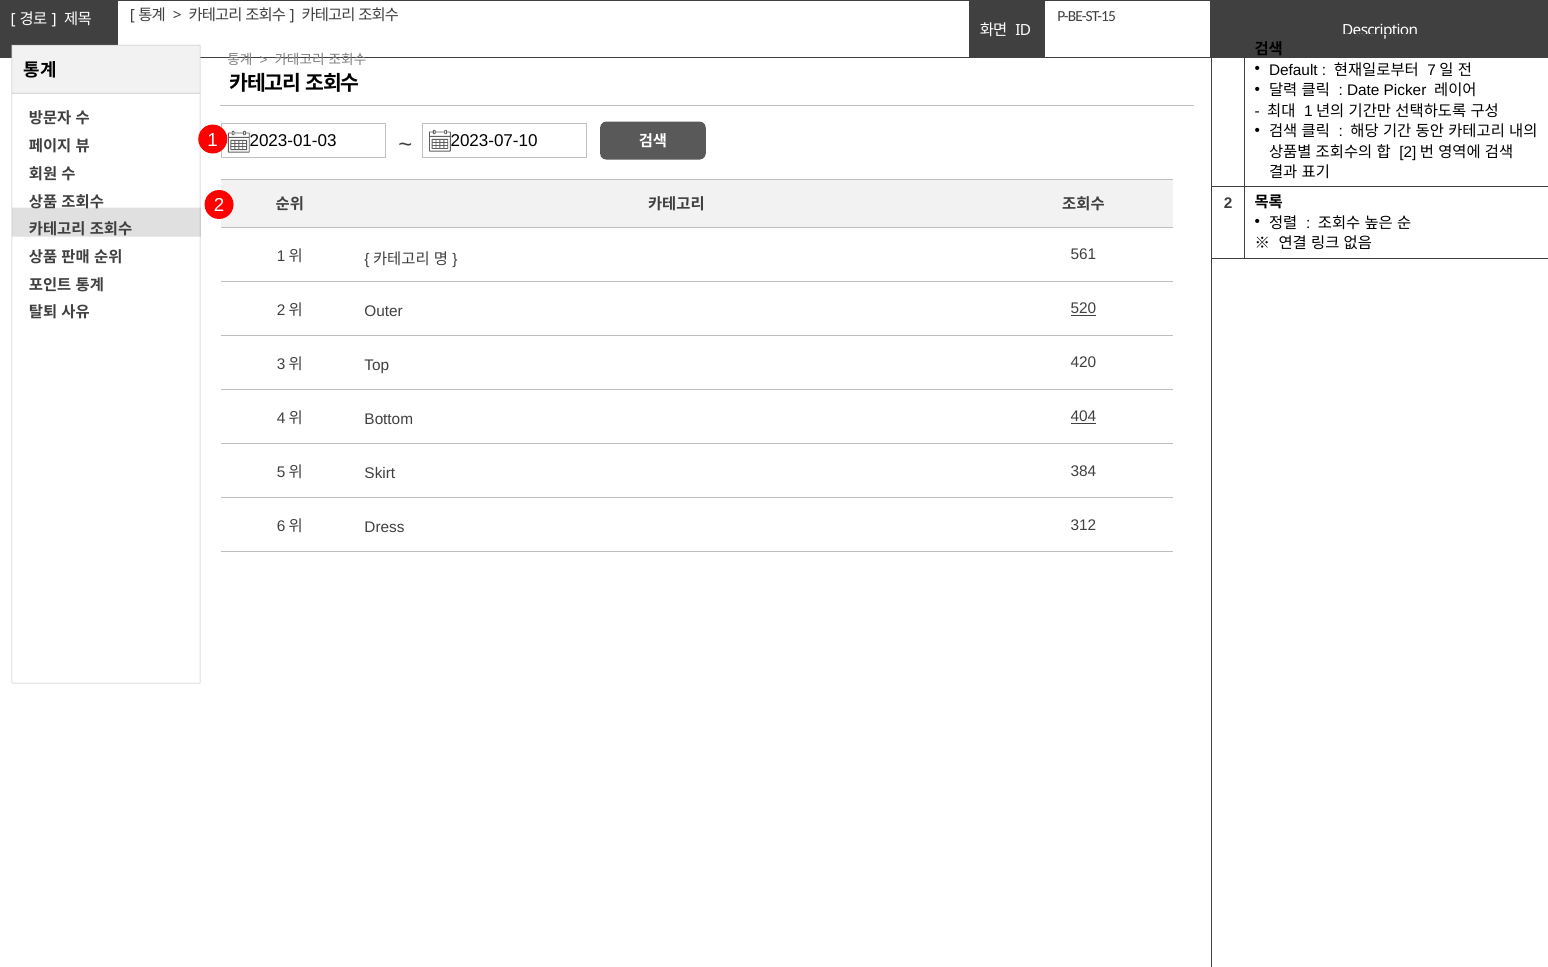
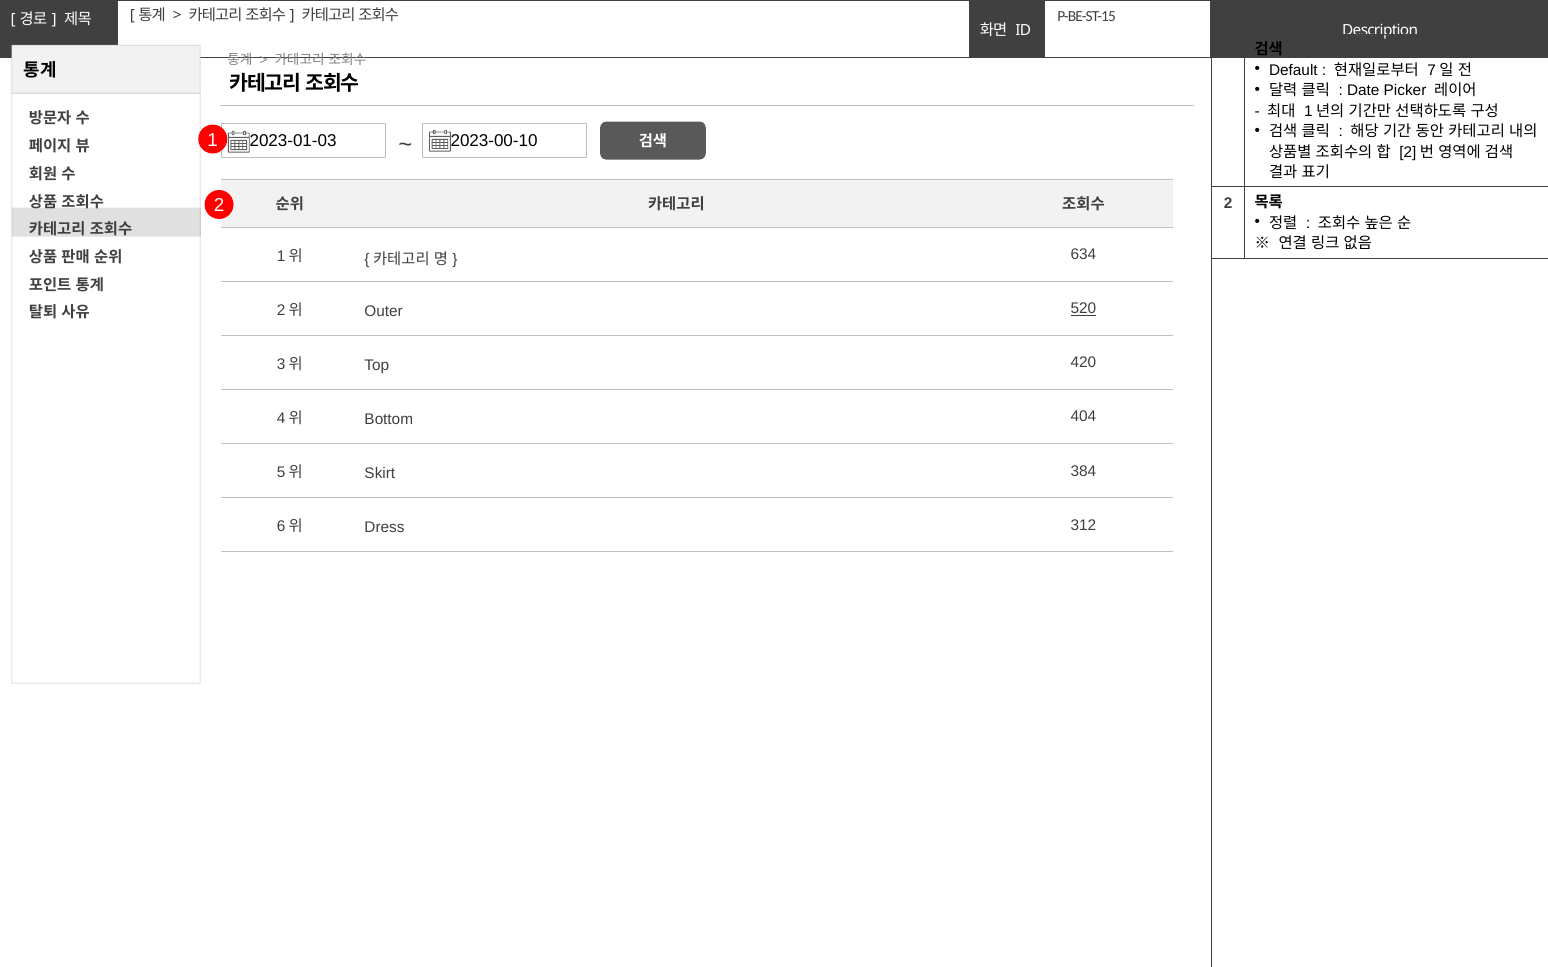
2023-07-10: 2023-07-10 -> 2023-00-10 (494, 141)
561: 561 -> 634 (1083, 255)
404 underline: present -> none (1083, 417)
